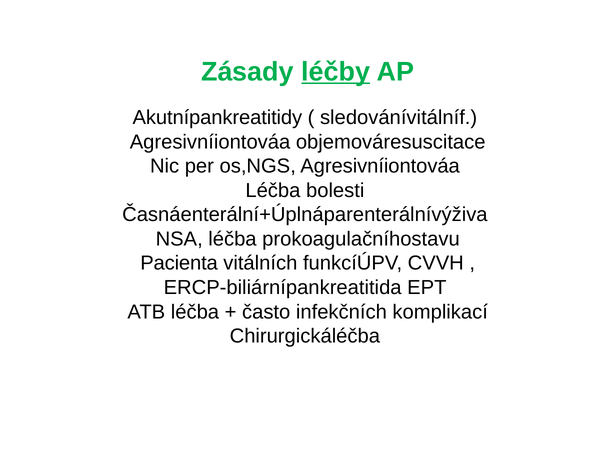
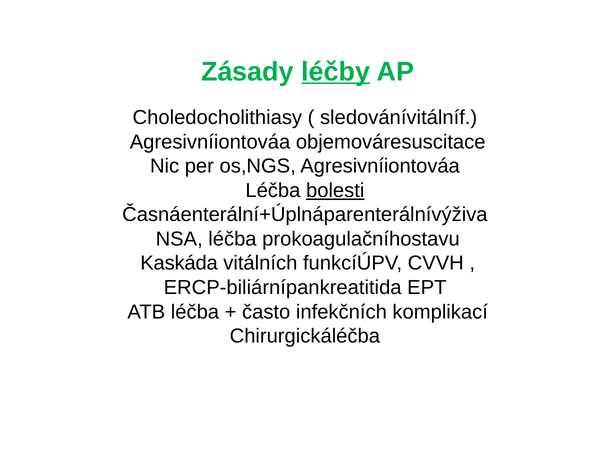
Akutnípankreatitidy: Akutnípankreatitidy -> Choledocholithiasy (217, 118)
bolesti underline: none -> present (335, 190)
Pacienta: Pacienta -> Kaskáda (179, 263)
